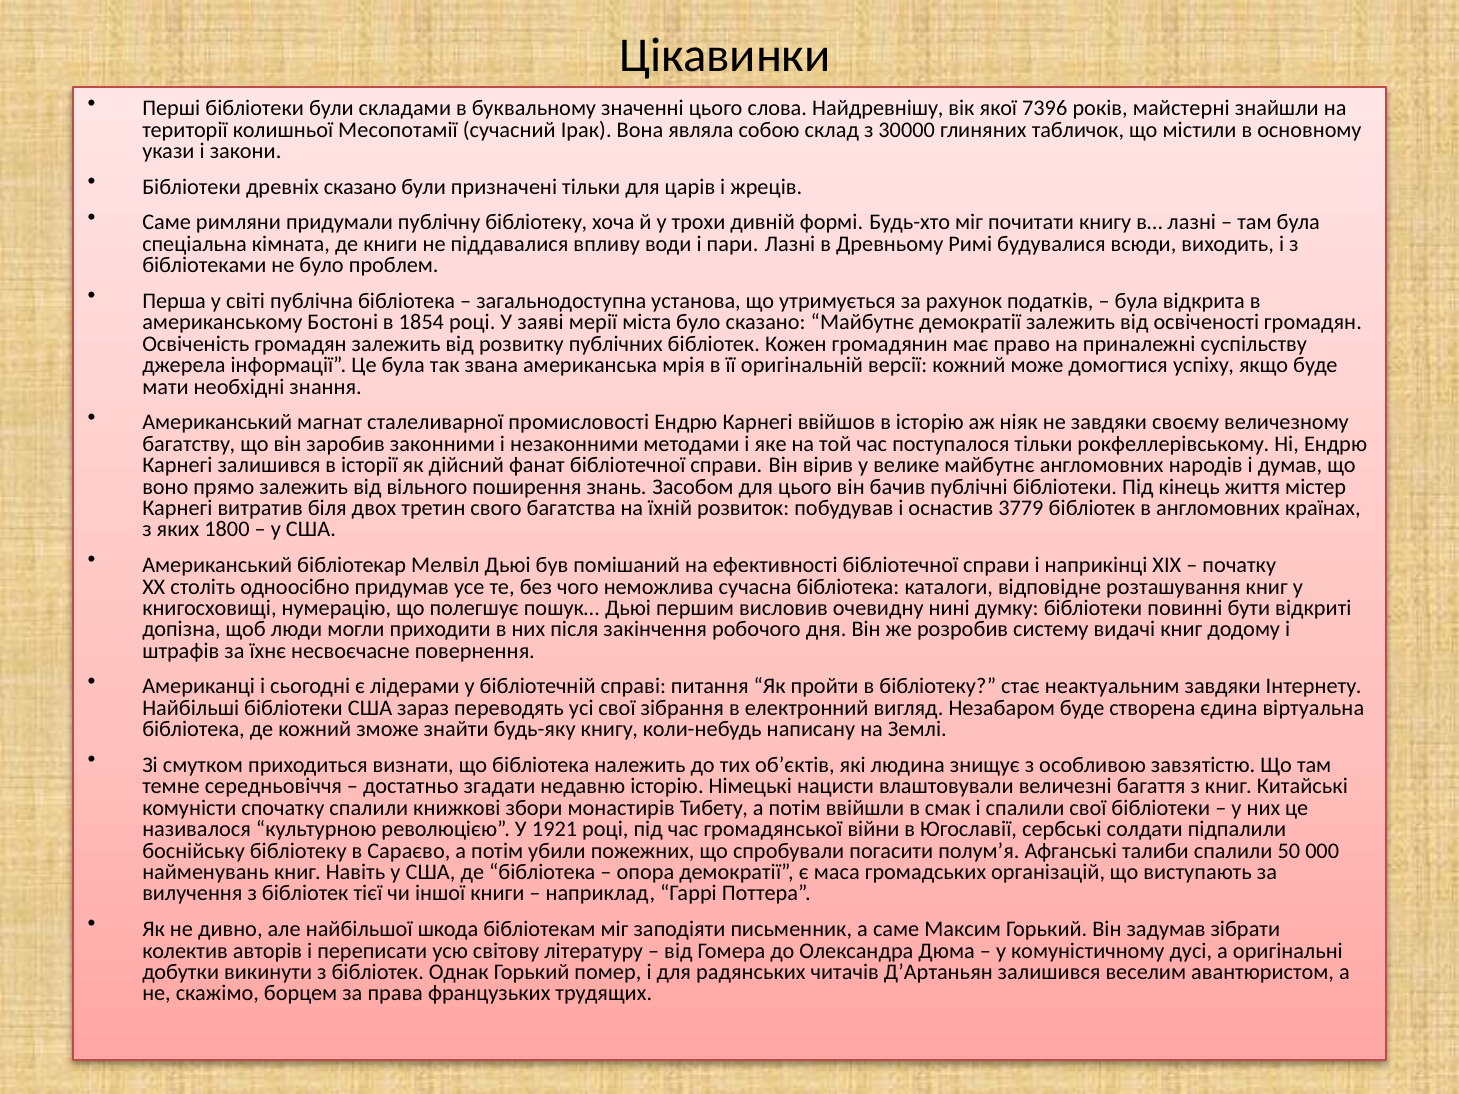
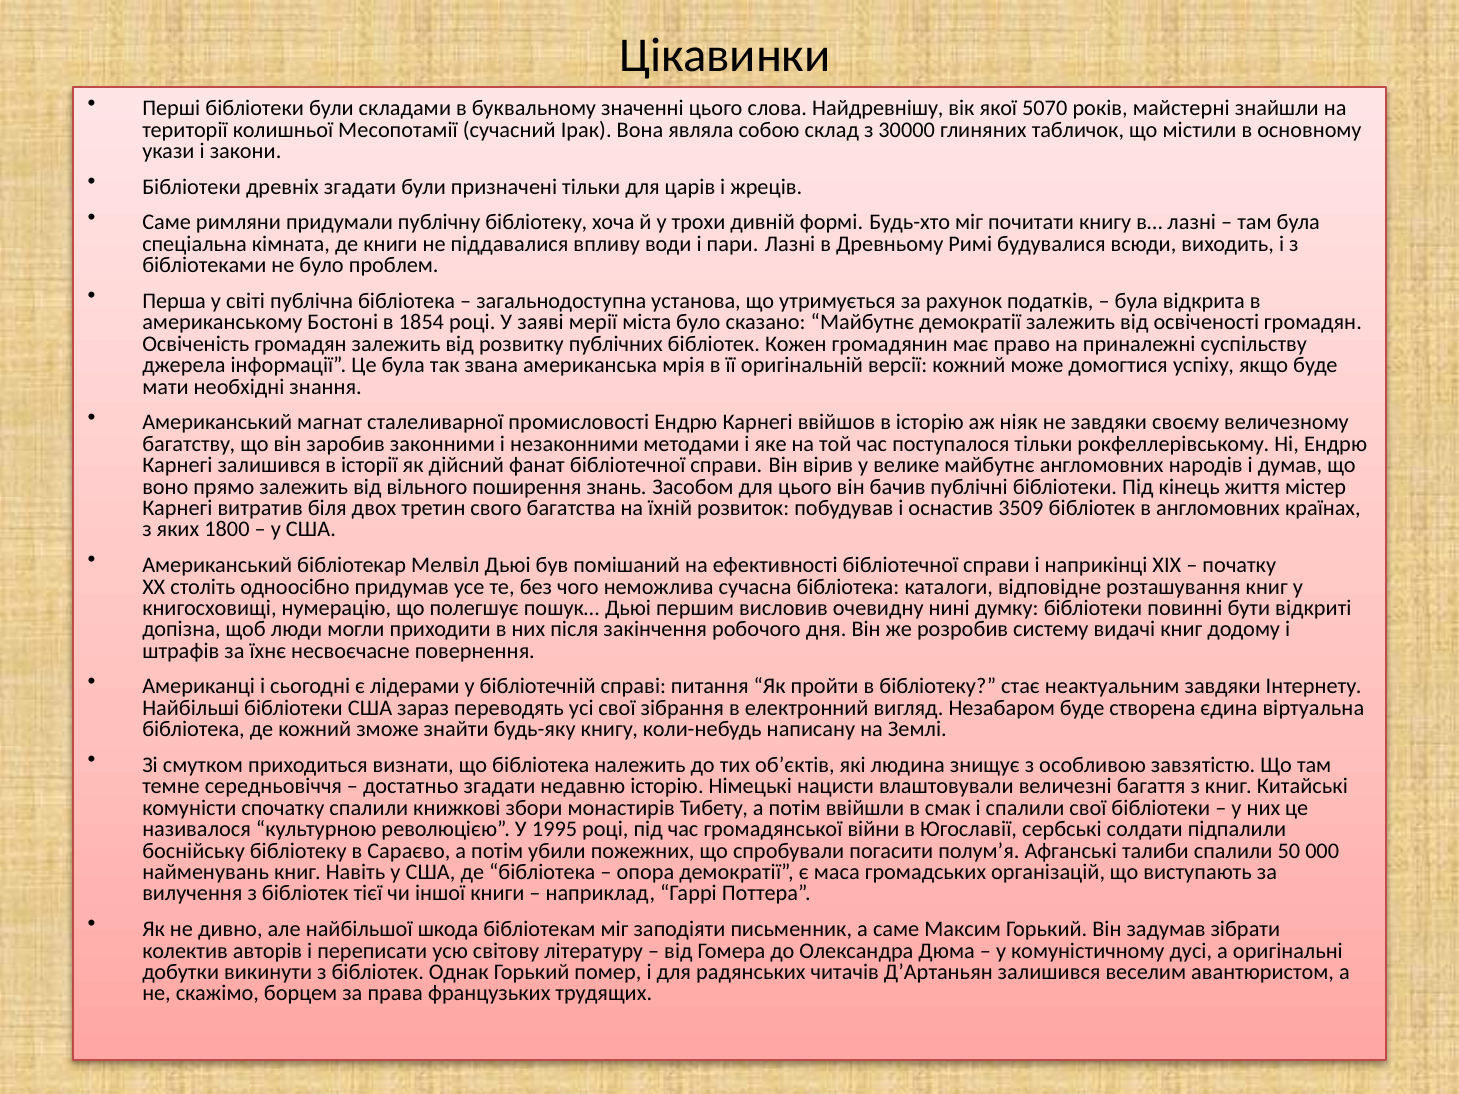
7396: 7396 -> 5070 (1045, 109)
древніх сказано: сказано -> згадати (360, 187)
3779: 3779 -> 3509 (1021, 508)
1921: 1921 -> 1995 (555, 830)
